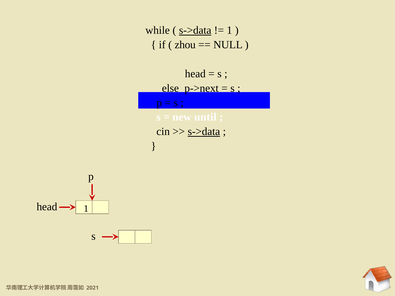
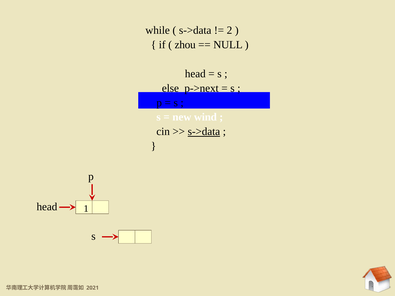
s->data underline: present -> none (195, 30)
1: 1 -> 2 (229, 30)
until: until -> wind (205, 117)
